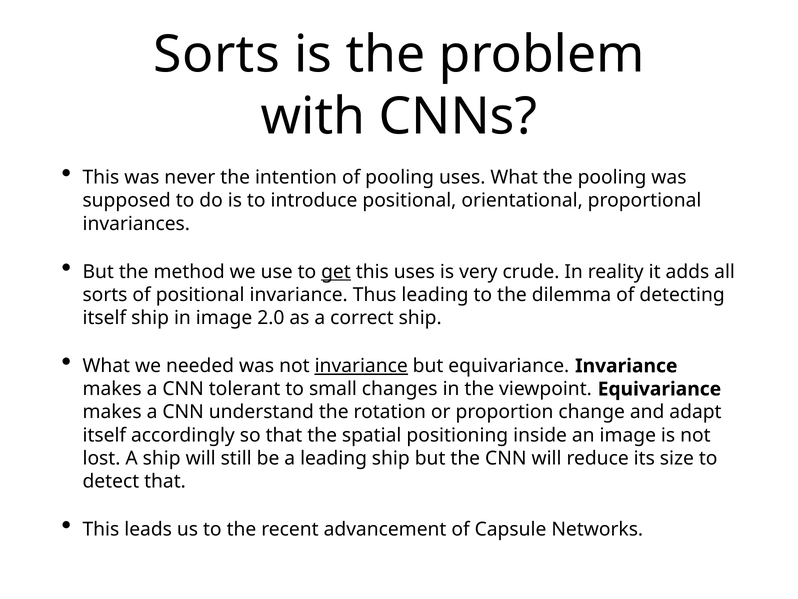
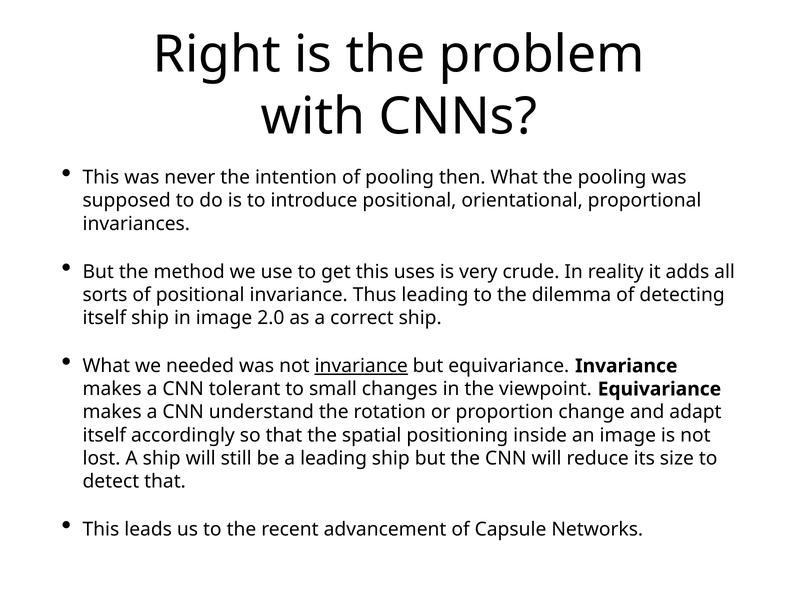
Sorts: Sorts -> Right (217, 54)
pooling uses: uses -> then (462, 177)
get underline: present -> none (336, 272)
